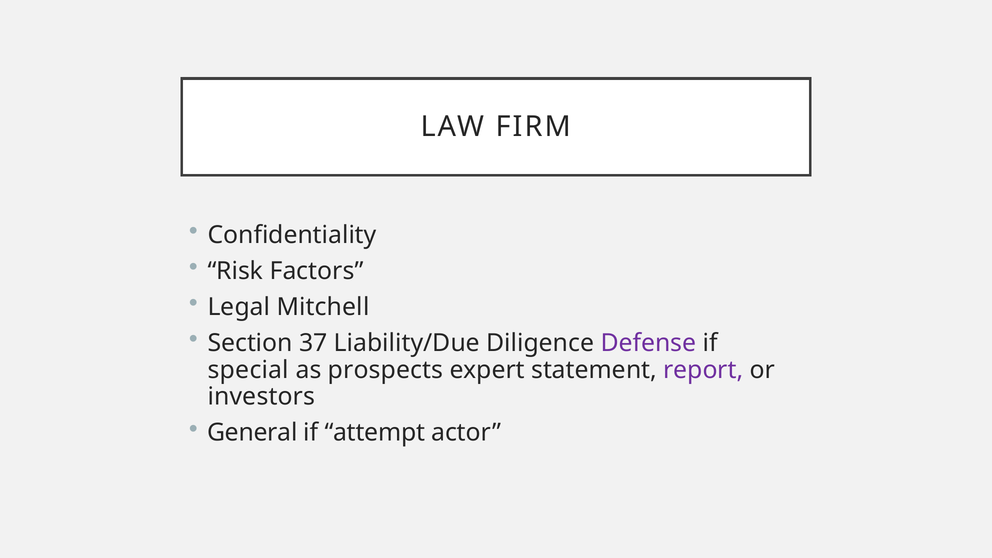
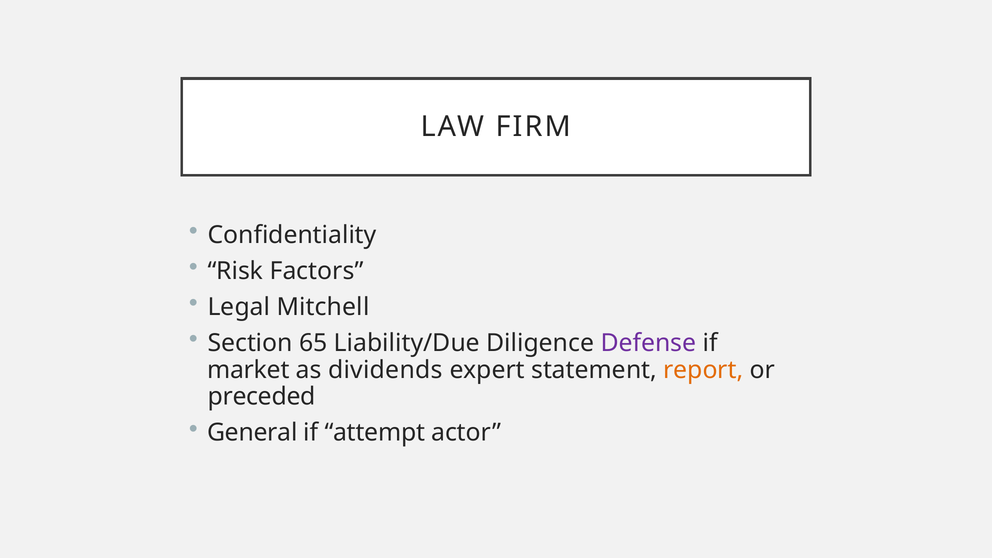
37: 37 -> 65 (313, 343)
special: special -> market (249, 370)
prospects: prospects -> dividends (385, 370)
report colour: purple -> orange (703, 370)
investors: investors -> preceded (262, 397)
